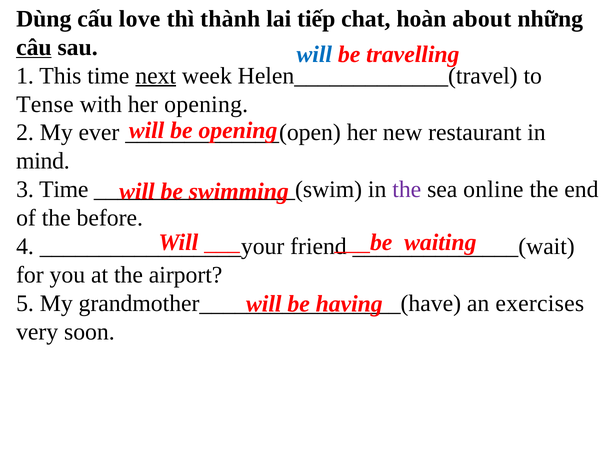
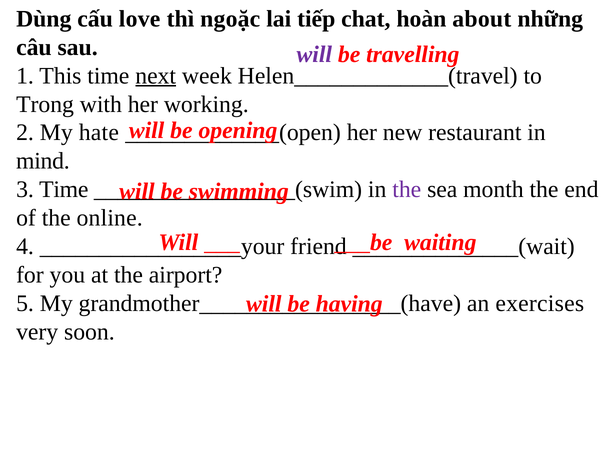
thành: thành -> ngoặc (230, 19)
câu underline: present -> none (34, 47)
will colour: blue -> purple (314, 54)
Tense: Tense -> Trong (45, 104)
her opening: opening -> working (206, 104)
ever: ever -> hate (99, 133)
online: online -> month (493, 190)
before: before -> online (110, 218)
